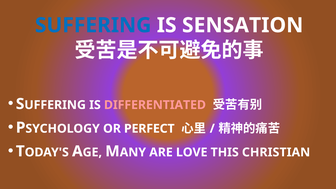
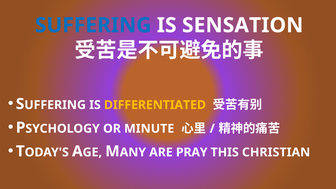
DIFFERENTIATED colour: pink -> yellow (155, 105)
PERFECT: PERFECT -> MINUTE (149, 129)
LOVE: LOVE -> PRAY (192, 152)
